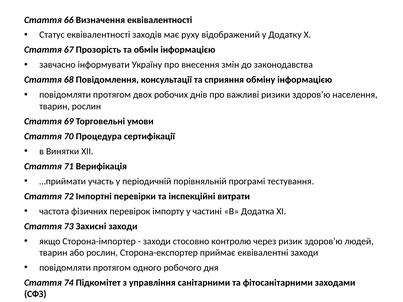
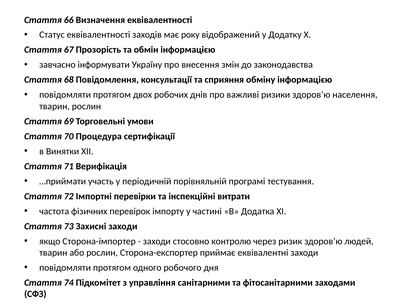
руху: руху -> року (190, 35)
